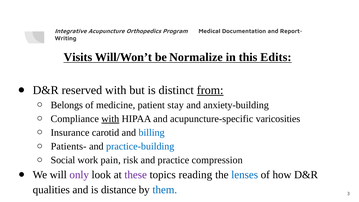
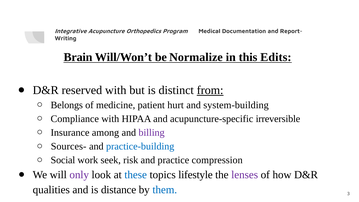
Visits: Visits -> Brain (78, 57)
stay: stay -> hurt (176, 105)
anxiety-building: anxiety-building -> system-building (236, 105)
with underline: present -> none (110, 119)
varicosities: varicosities -> irreversible (278, 119)
carotid: carotid -> among (106, 133)
billing colour: blue -> purple (152, 133)
Patients-: Patients- -> Sources- (69, 146)
pain: pain -> seek (111, 160)
these colour: purple -> blue (136, 175)
reading: reading -> lifestyle (196, 175)
lenses colour: blue -> purple (245, 175)
